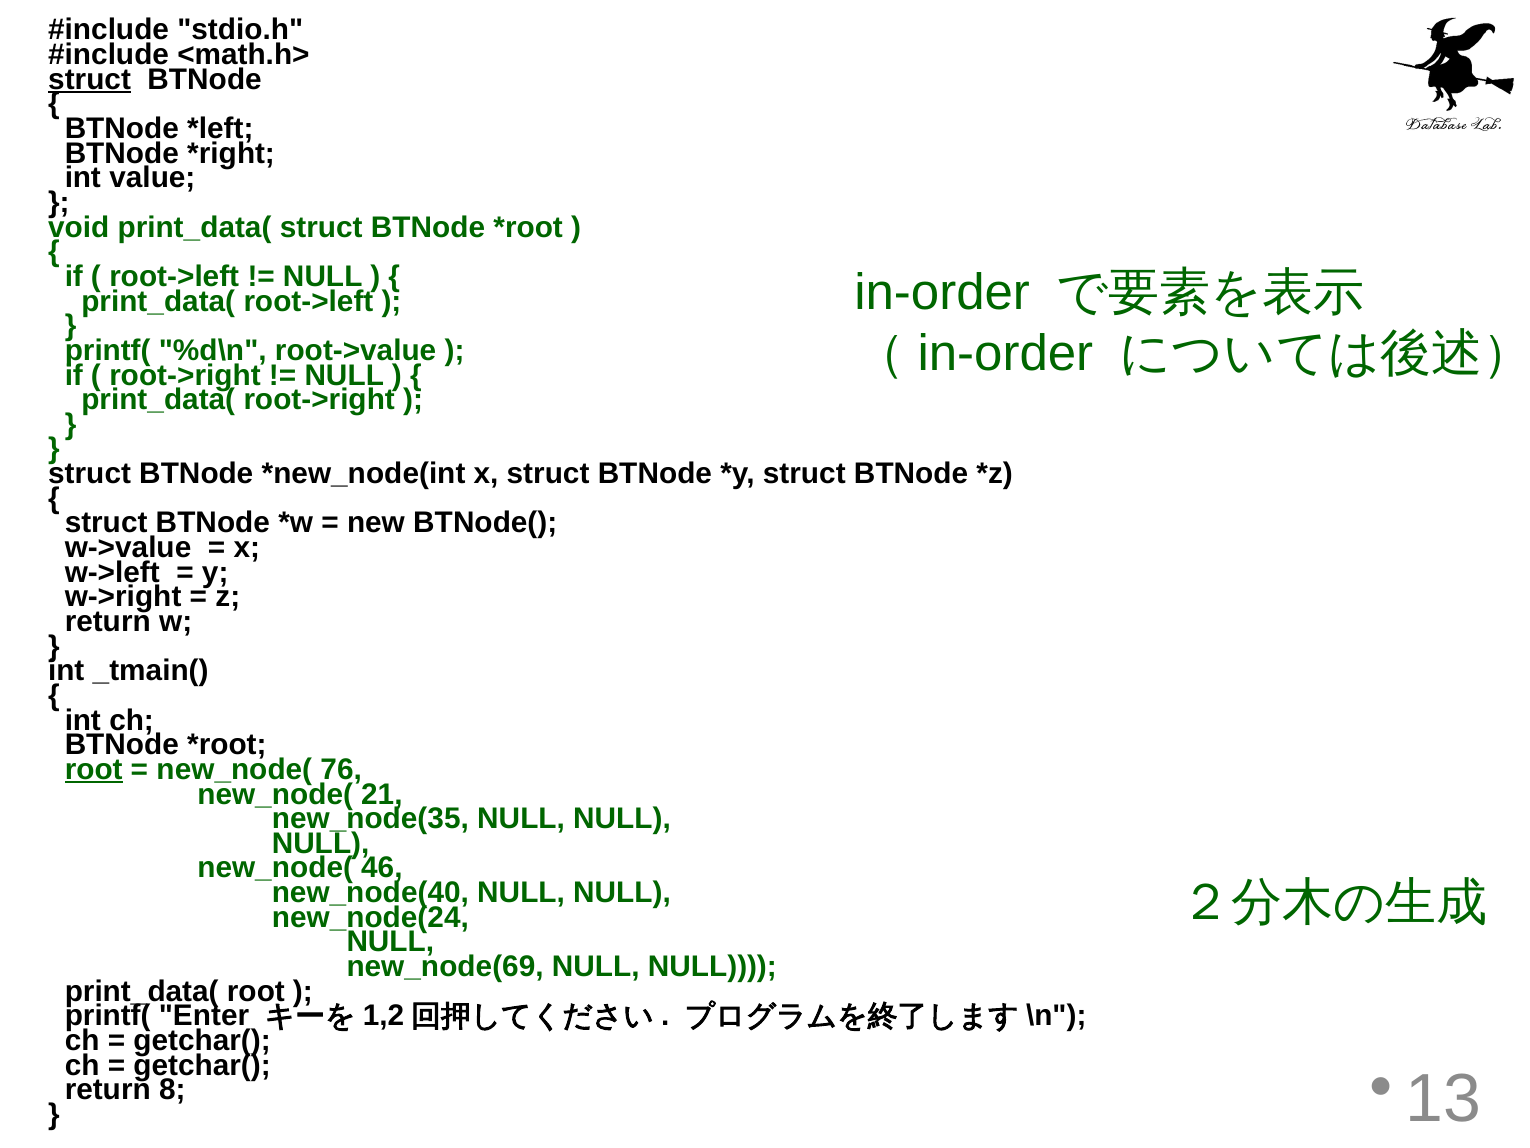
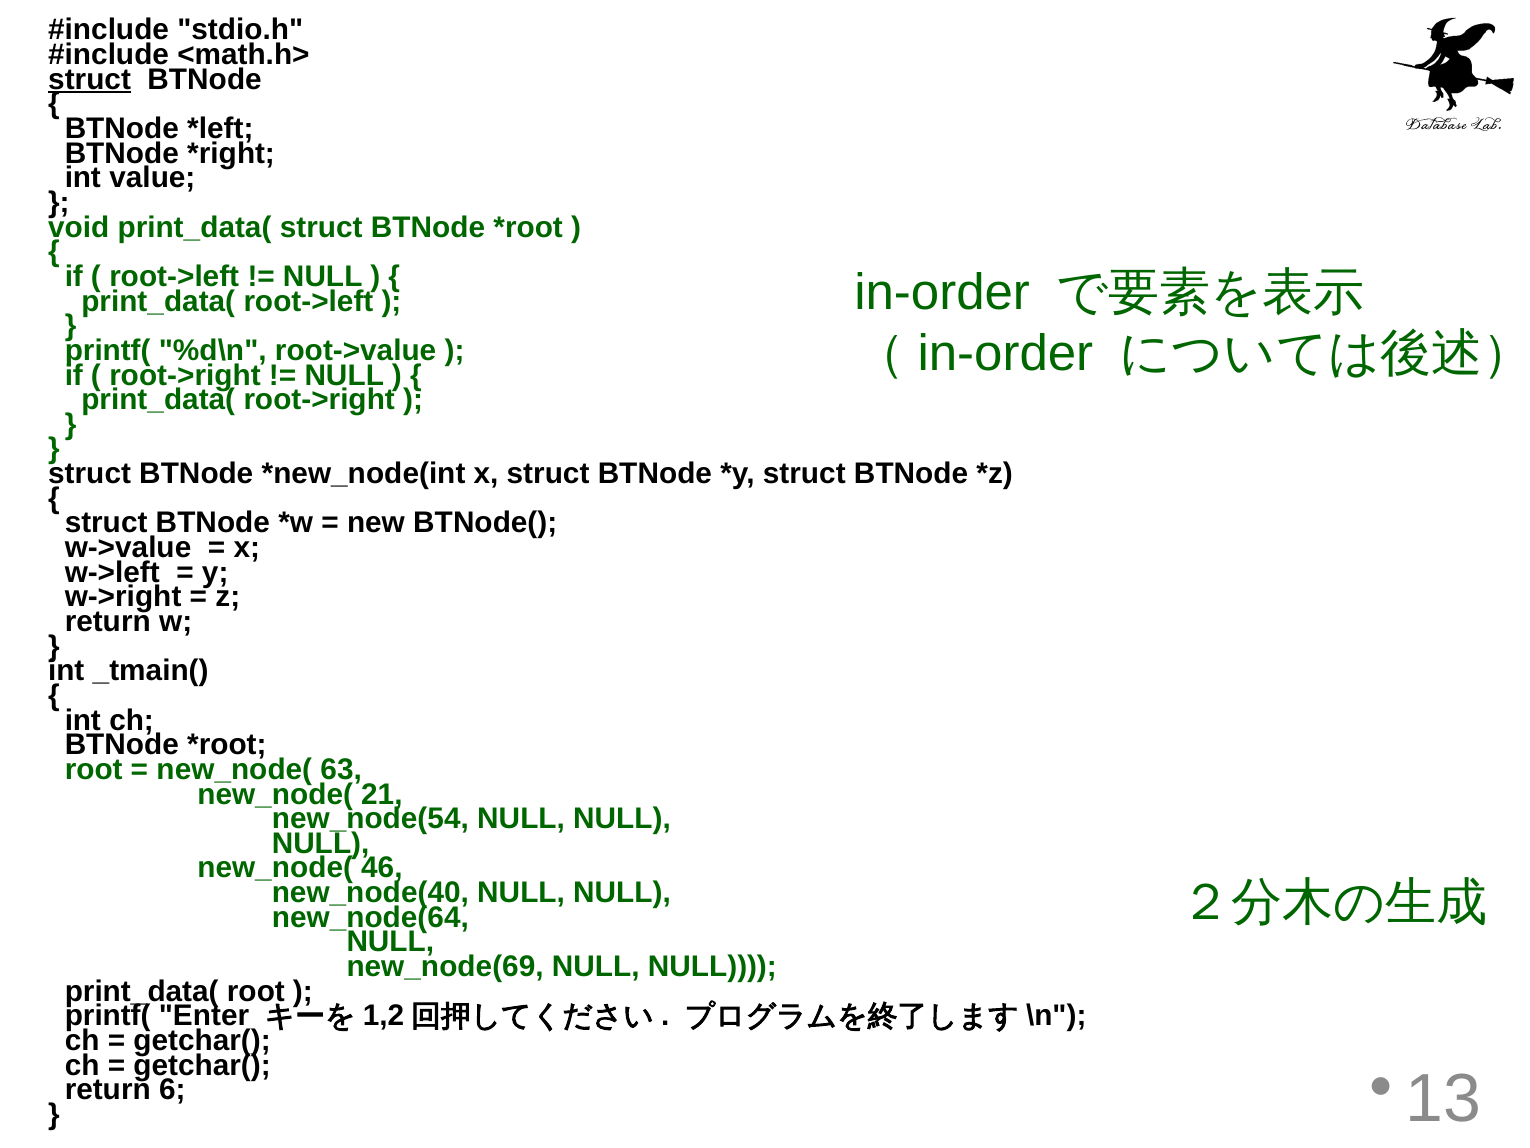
root underline: present -> none (94, 769)
76: 76 -> 63 (341, 769)
new_node(35: new_node(35 -> new_node(54 (370, 818)
new_node(24: new_node(24 -> new_node(64 (370, 917)
8: 8 -> 6 (172, 1089)
